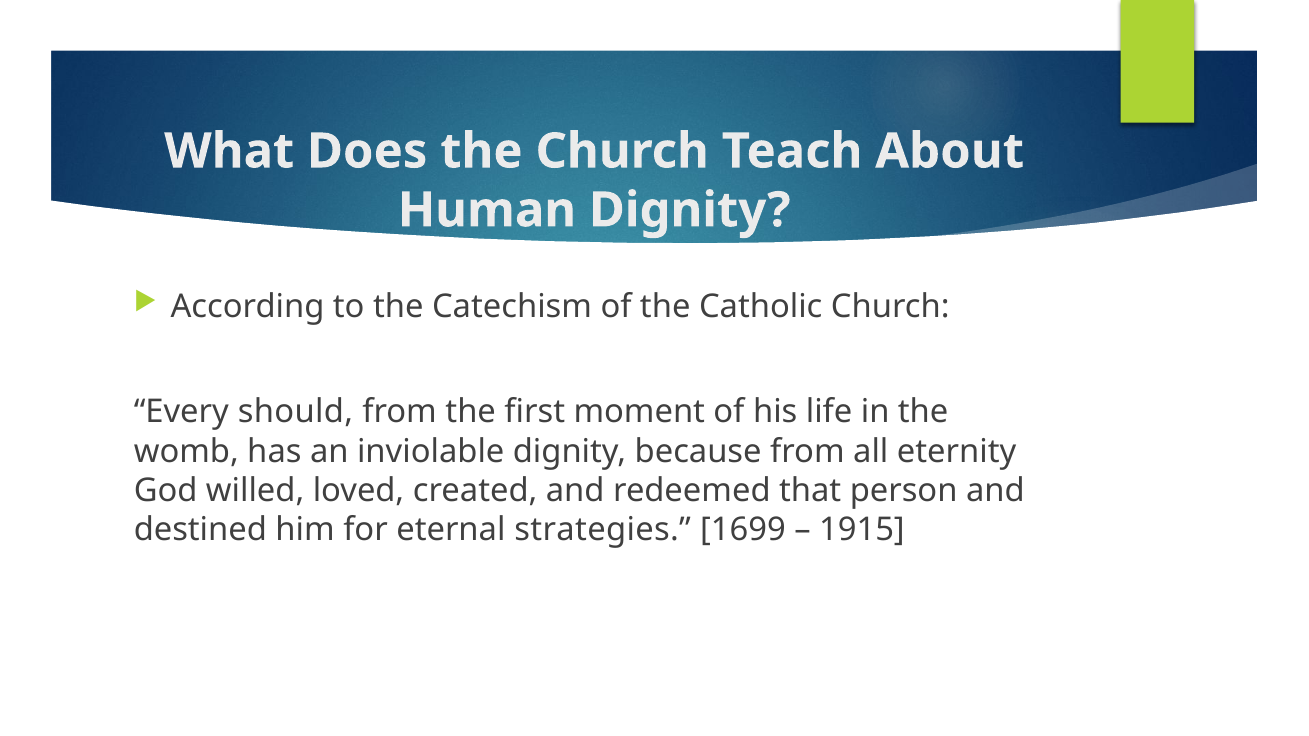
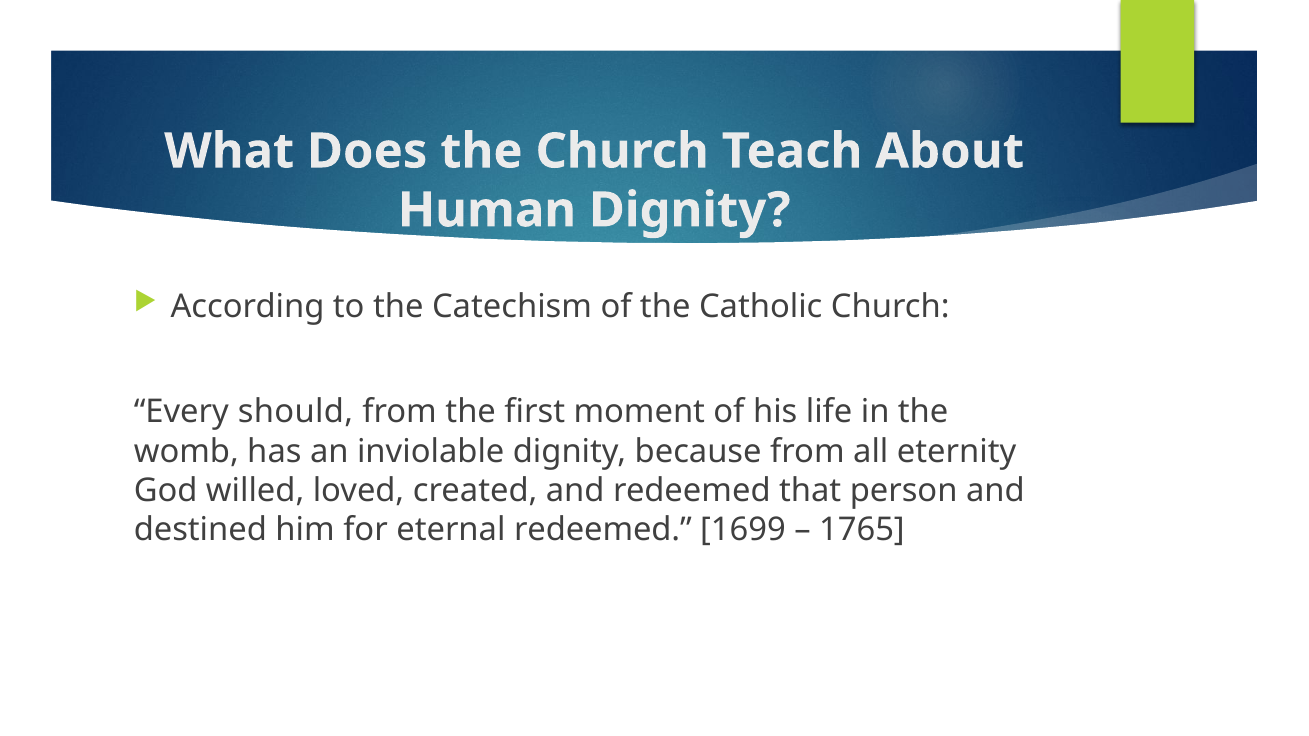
eternal strategies: strategies -> redeemed (603, 530)
1915: 1915 -> 1765 (862, 530)
